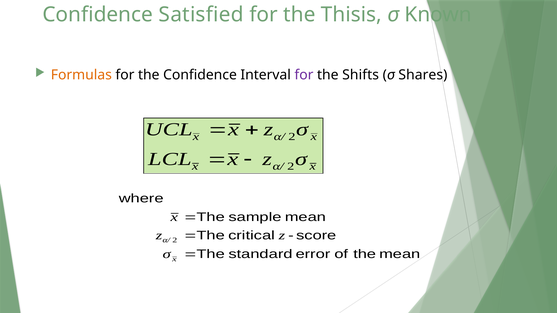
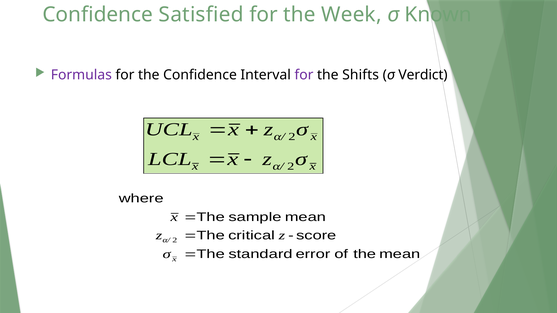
Thisis: Thisis -> Week (351, 15)
Formulas colour: orange -> purple (81, 75)
Shares: Shares -> Verdict (423, 75)
